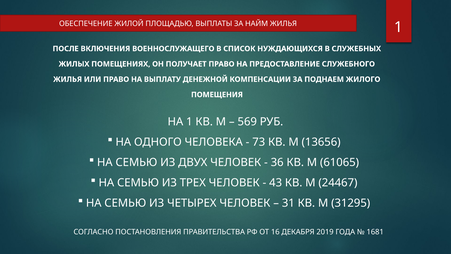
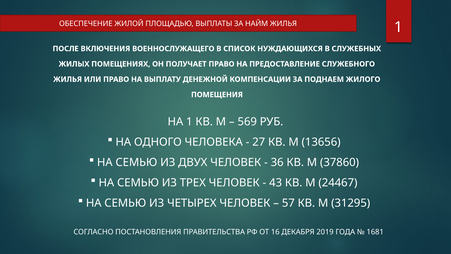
73: 73 -> 27 (259, 142)
61065: 61065 -> 37860 (340, 162)
31: 31 -> 57 (288, 203)
